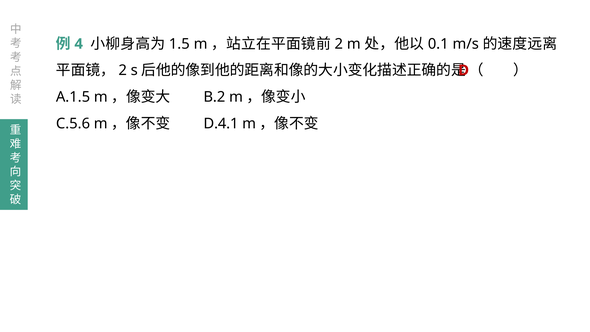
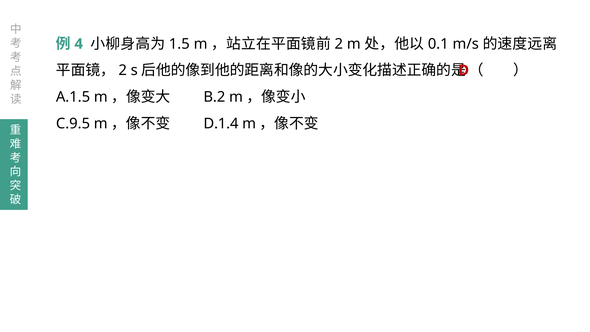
C.5.6: C.5.6 -> C.9.5 (73, 123)
D.4.1: D.4.1 -> D.1.4 (221, 123)
